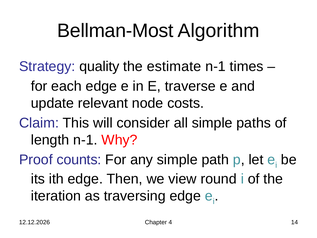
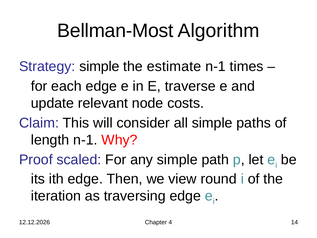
Strategy quality: quality -> simple (99, 67)
counts: counts -> scaled (79, 160)
